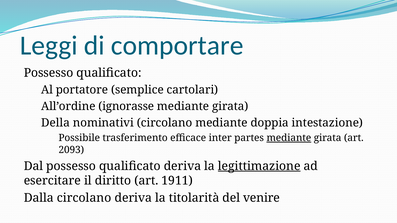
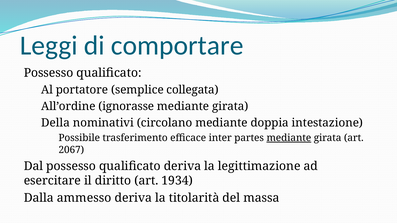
cartolari: cartolari -> collegata (193, 90)
2093: 2093 -> 2067 (71, 150)
legittimazione underline: present -> none (259, 166)
1911: 1911 -> 1934 (177, 181)
Dalla circolano: circolano -> ammesso (84, 198)
venire: venire -> massa (261, 198)
